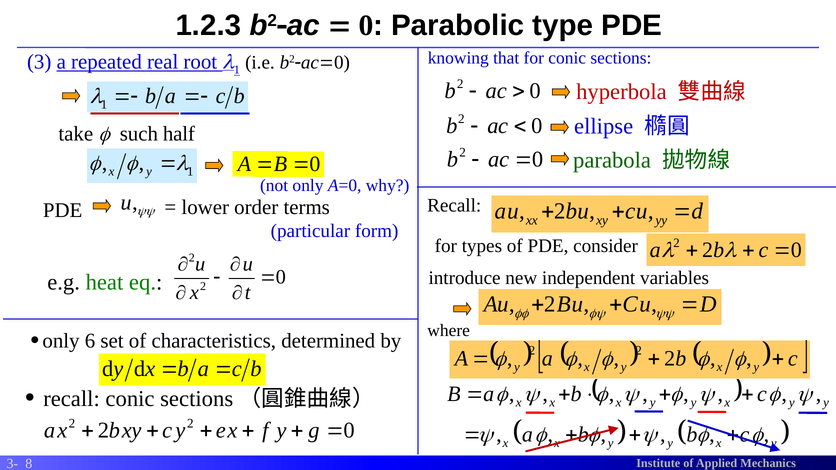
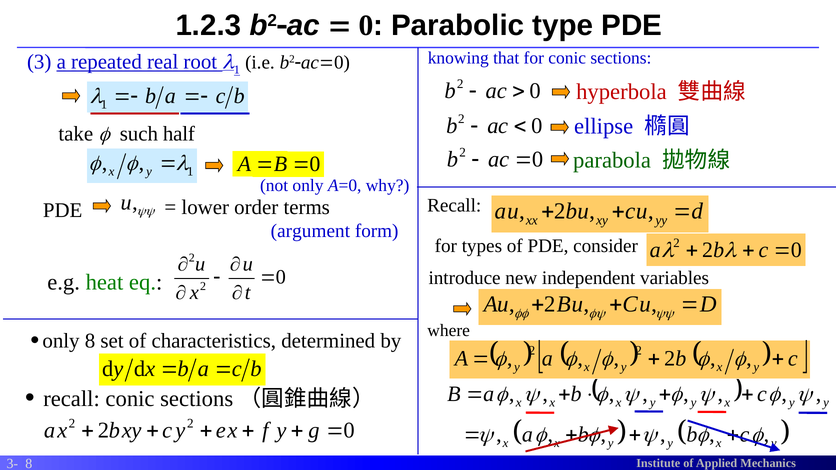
particular: particular -> argument (310, 231)
only 6: 6 -> 8 (90, 341)
